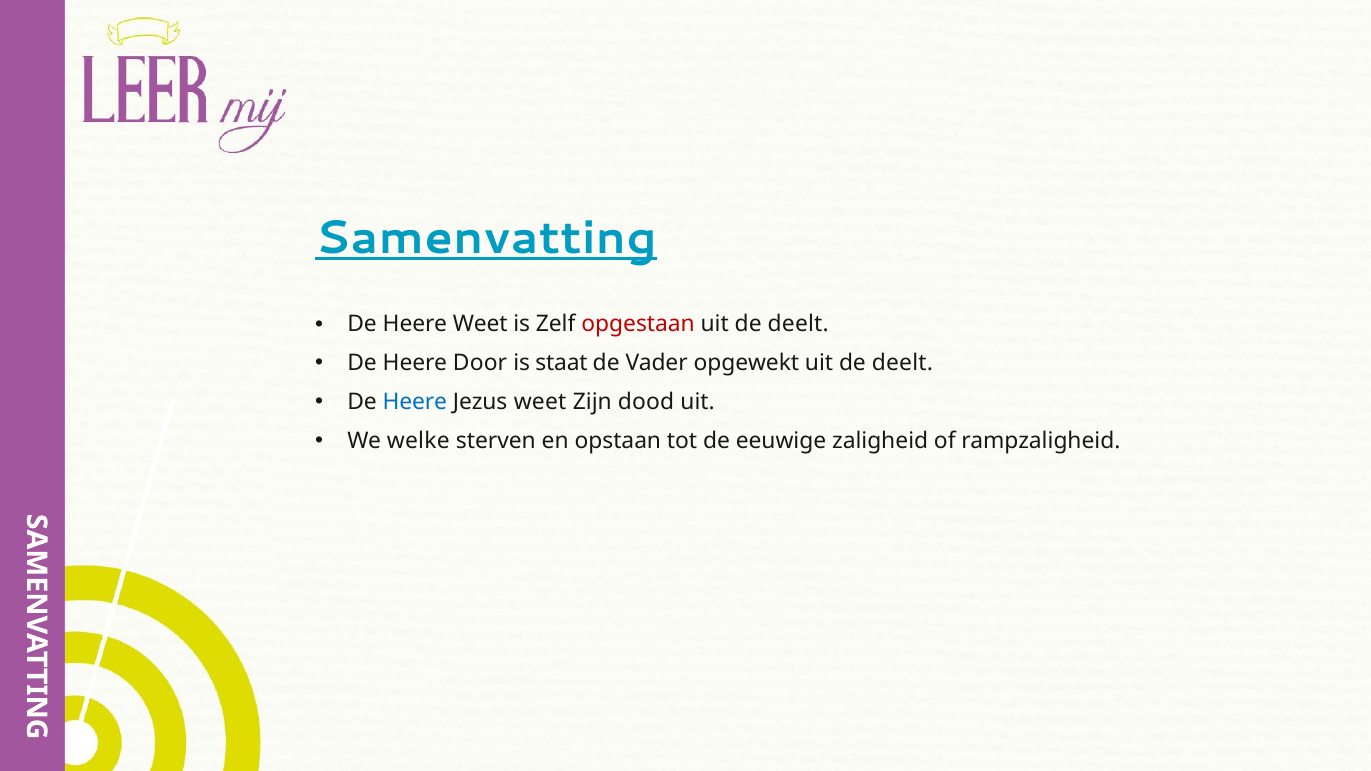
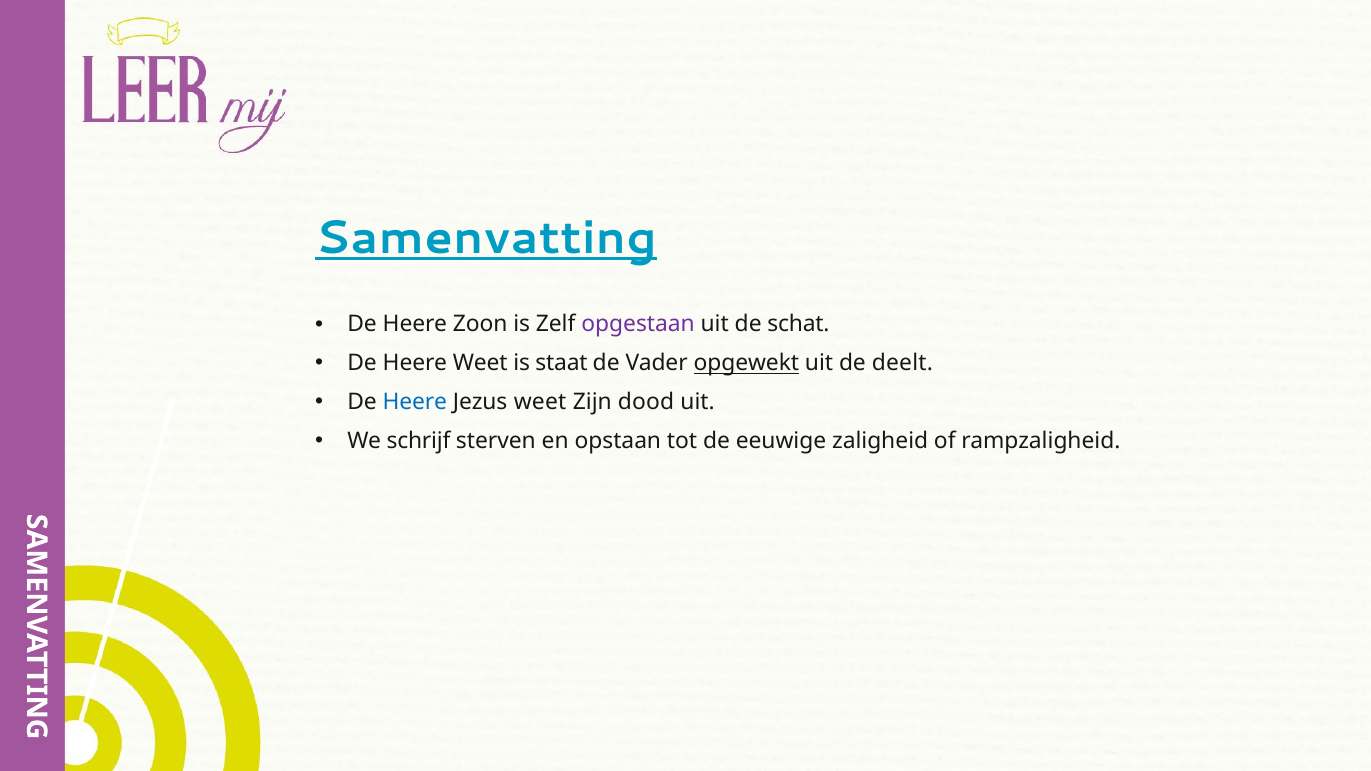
Heere Weet: Weet -> Zoon (480, 325)
opgestaan colour: red -> purple (638, 325)
deelt: deelt -> schat (798, 325)
Heere Door: Door -> Weet (480, 363)
opgewekt underline: none -> present (746, 363)
welke: welke -> schrijf (419, 441)
